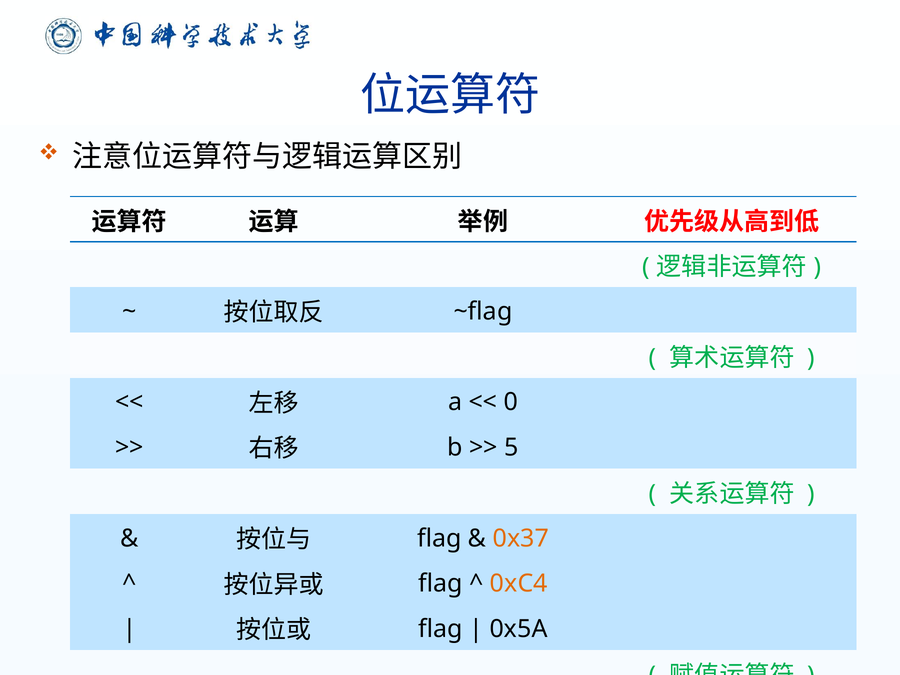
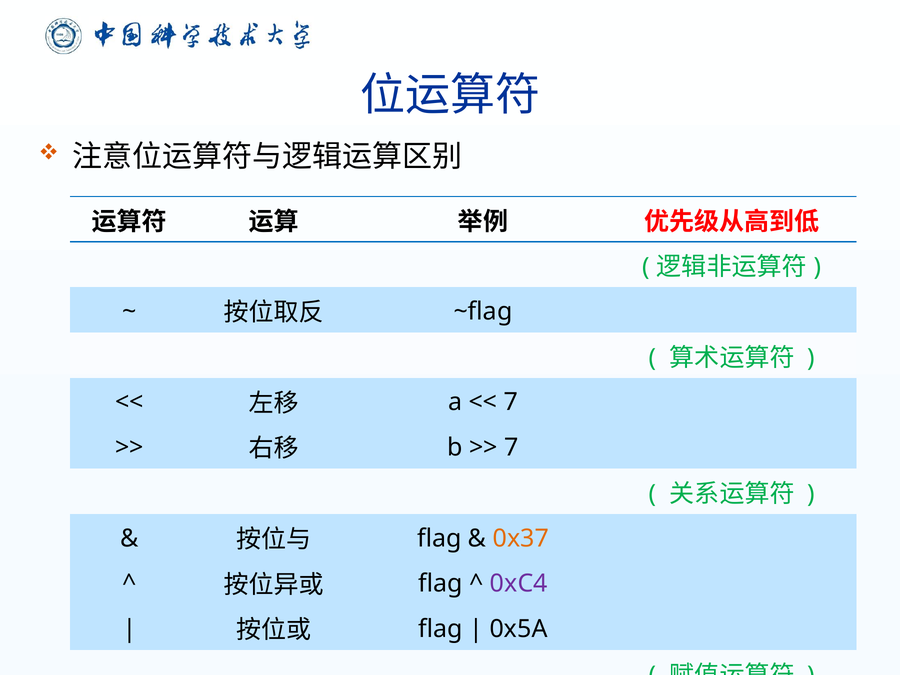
0: 0 -> 7 (511, 402)
5: 5 -> 7 (512, 447)
0xC4 colour: orange -> purple (519, 584)
